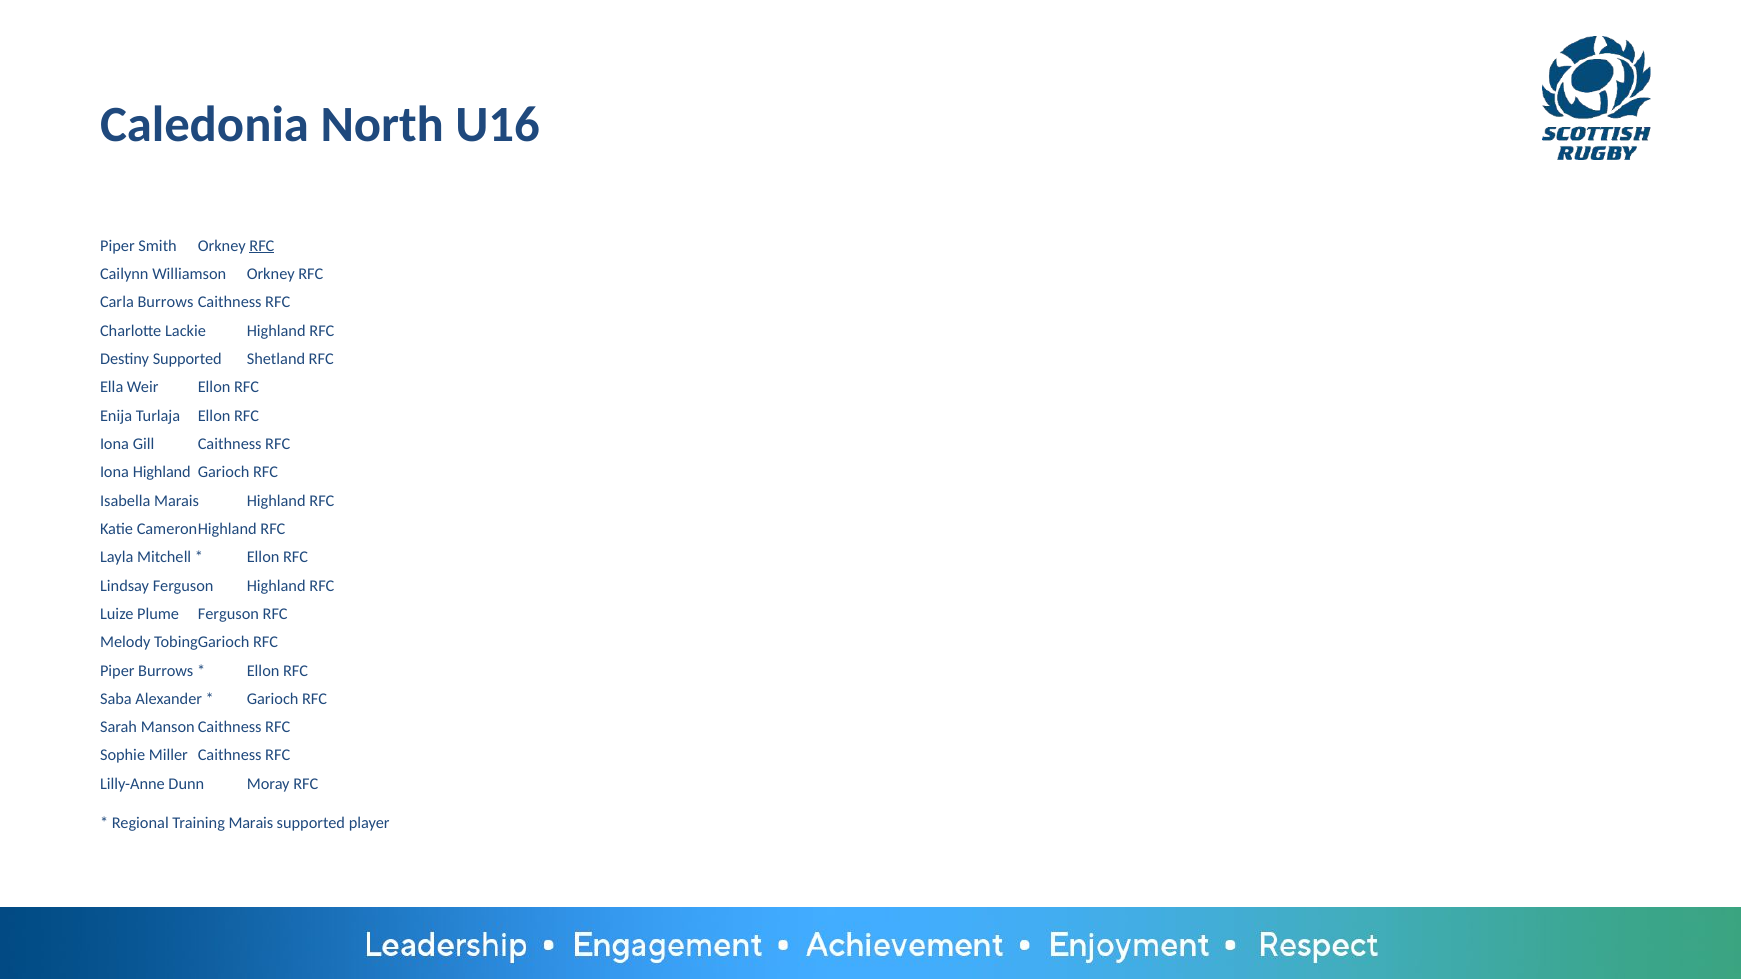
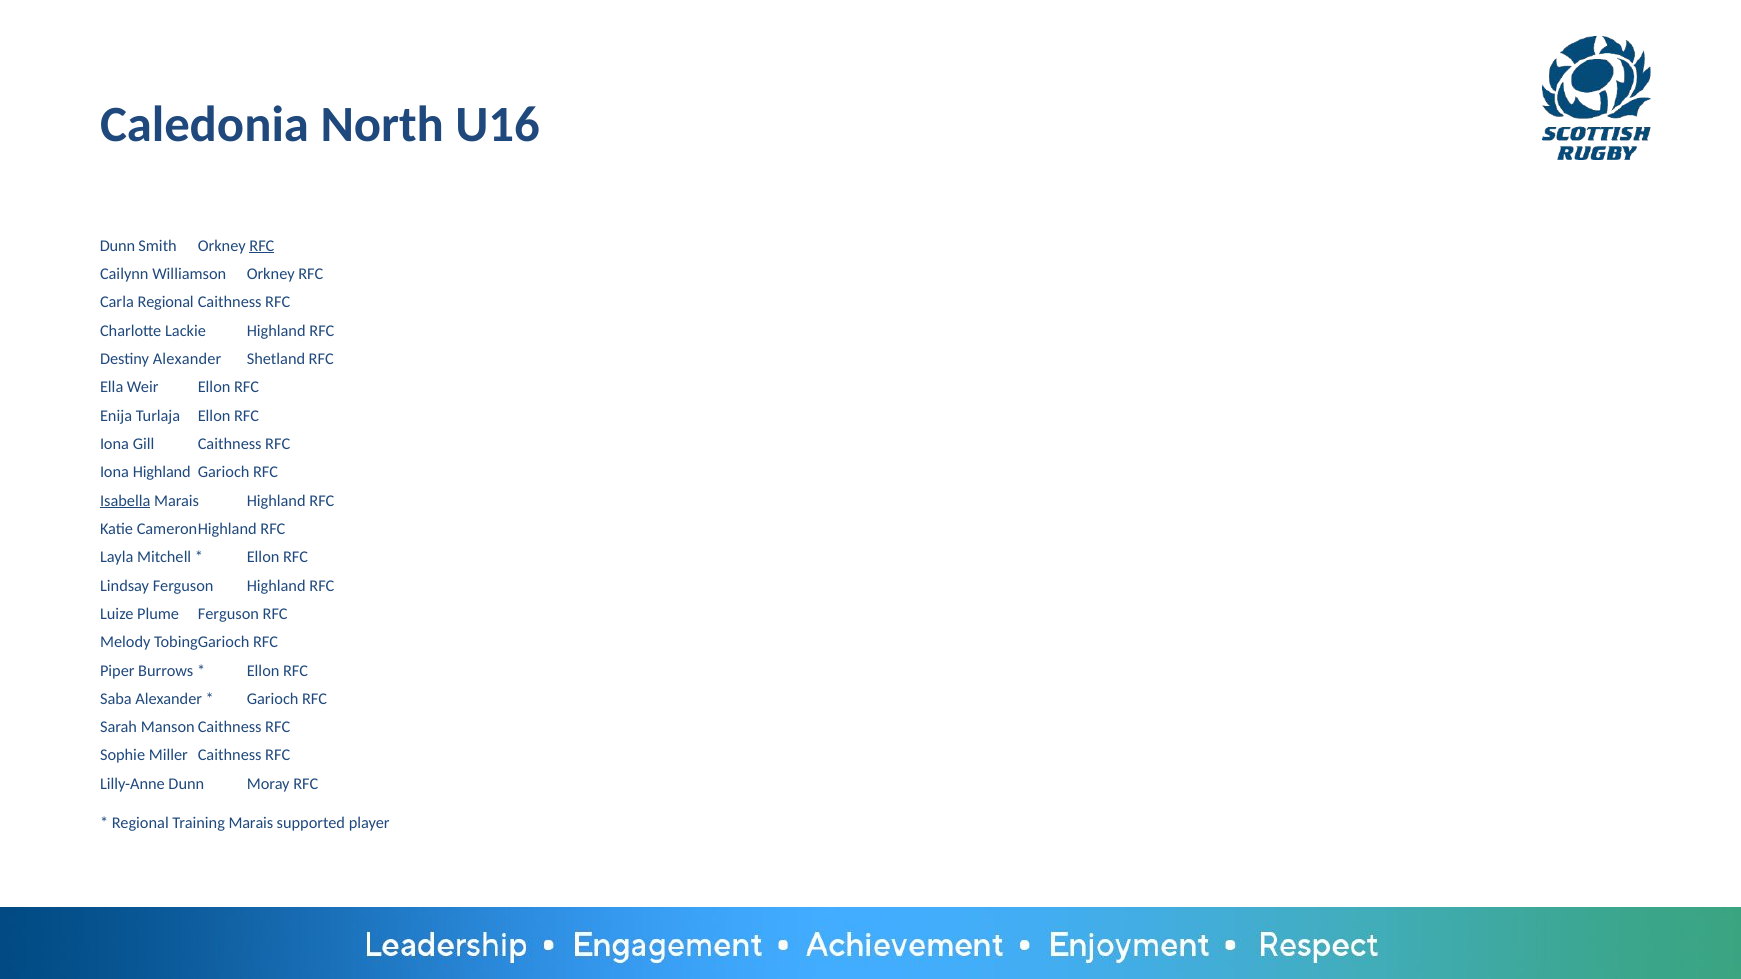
Piper: Piper -> Dunn (118, 246)
Carla Burrows: Burrows -> Regional (166, 303)
Destiny Supported: Supported -> Alexander (187, 359)
Isabella underline: none -> present (125, 501)
